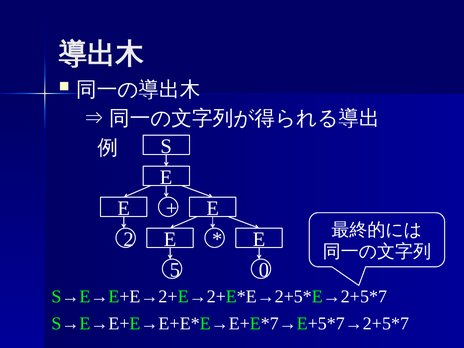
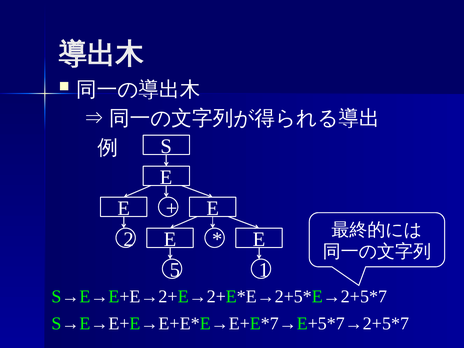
0: 0 -> 1 (264, 270)
